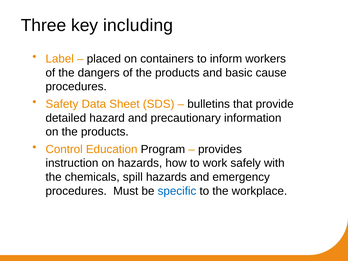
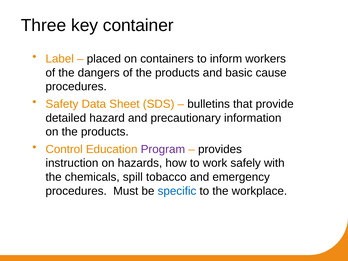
including: including -> container (138, 25)
Program colour: black -> purple (163, 149)
spill hazards: hazards -> tobacco (166, 177)
